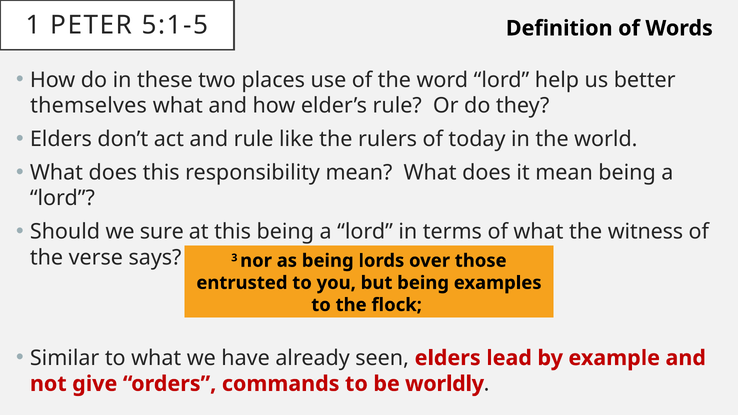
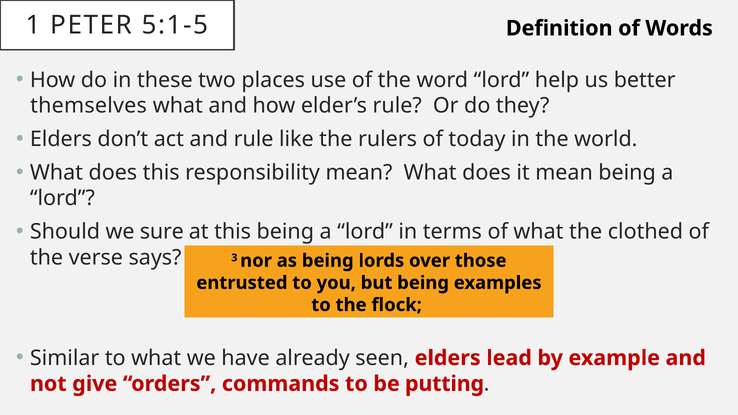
witness: witness -> clothed (645, 232)
worldly: worldly -> putting (445, 384)
